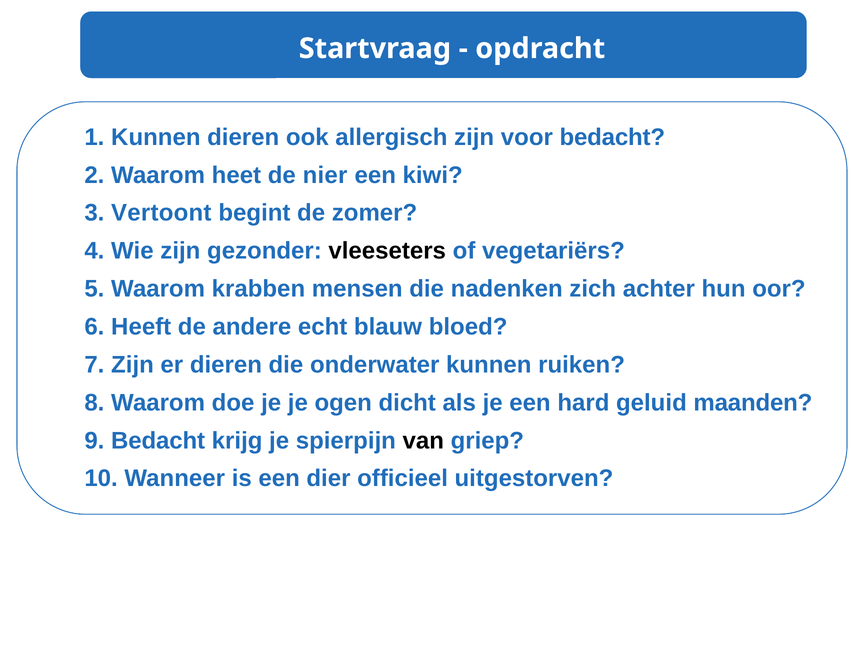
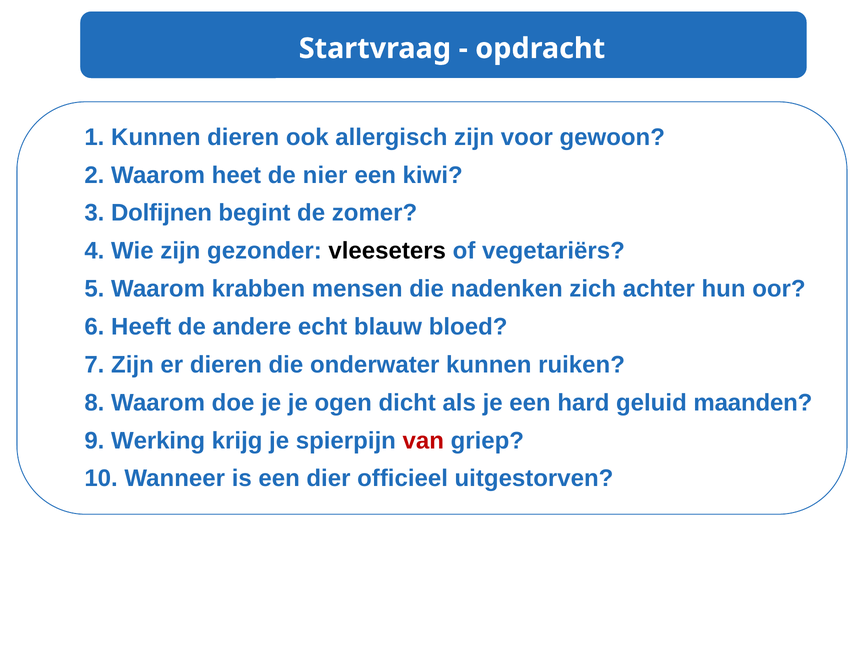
voor bedacht: bedacht -> gewoon (612, 137)
Vertoont: Vertoont -> Dolfijnen (162, 213)
9 Bedacht: Bedacht -> Werking (158, 441)
van colour: black -> red (423, 441)
